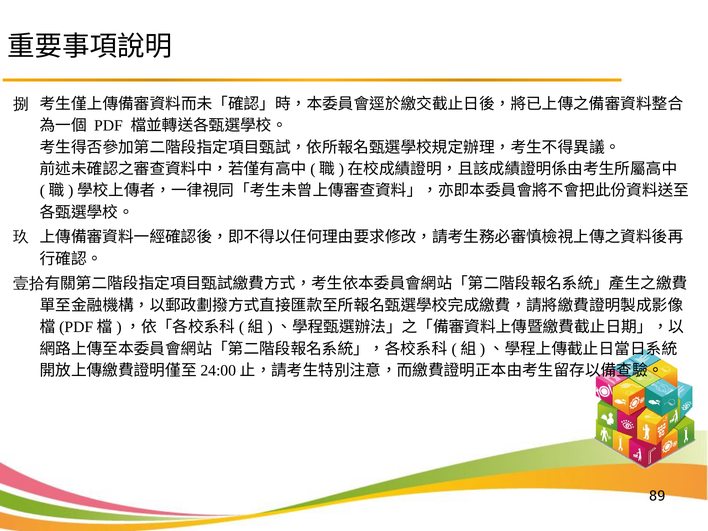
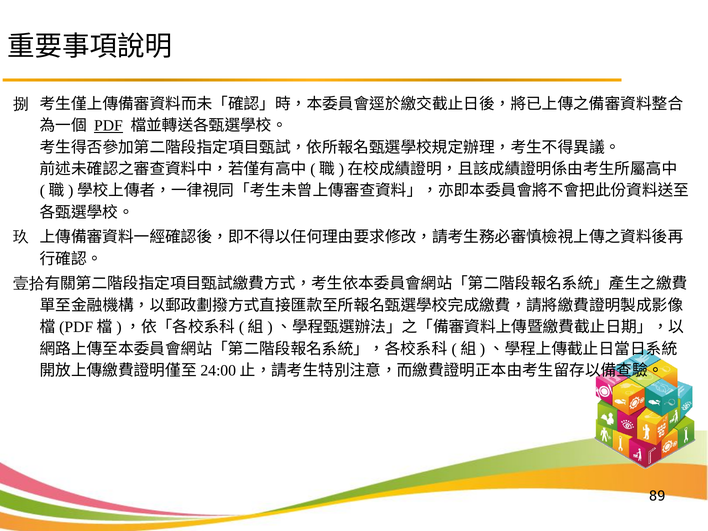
PDF underline: none -> present (108, 126)
